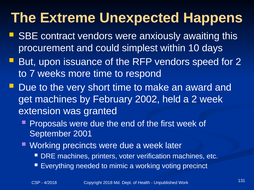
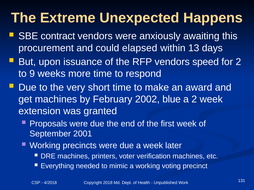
simplest: simplest -> elapsed (140, 48)
10: 10 -> 13 (194, 48)
7: 7 -> 9 (32, 74)
held: held -> blue (172, 99)
